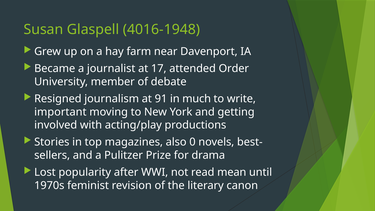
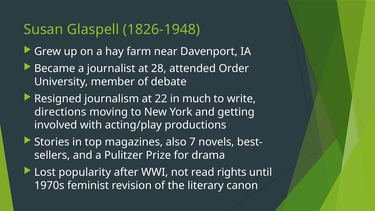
4016-1948: 4016-1948 -> 1826-1948 (162, 30)
17: 17 -> 28 (159, 69)
91: 91 -> 22 (161, 99)
important: important -> directions (60, 112)
0: 0 -> 7 (192, 142)
mean: mean -> rights (232, 172)
